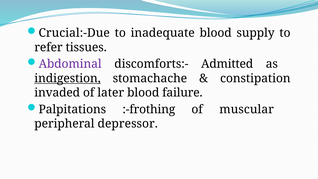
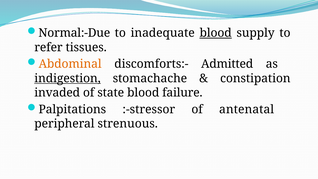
Crucial:-Due: Crucial:-Due -> Normal:-Due (74, 33)
blood underline: none -> present (216, 33)
Abdominal colour: purple -> orange (70, 64)
later: later -> state (111, 93)
:-frothing: :-frothing -> :-stressor (149, 109)
muscular: muscular -> antenatal (247, 109)
depressor: depressor -> strenuous (128, 124)
